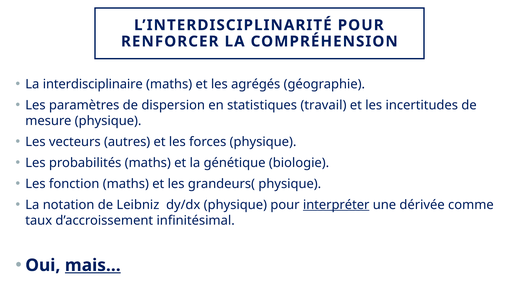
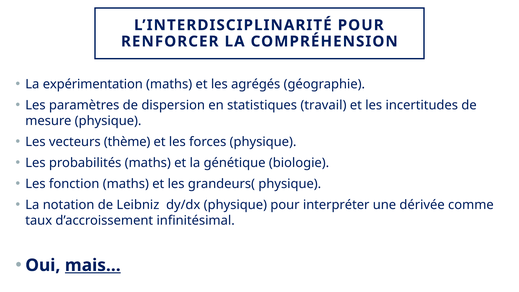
interdisciplinaire: interdisciplinaire -> expérimentation (93, 84)
autres: autres -> thème (127, 142)
interpréter underline: present -> none (336, 205)
